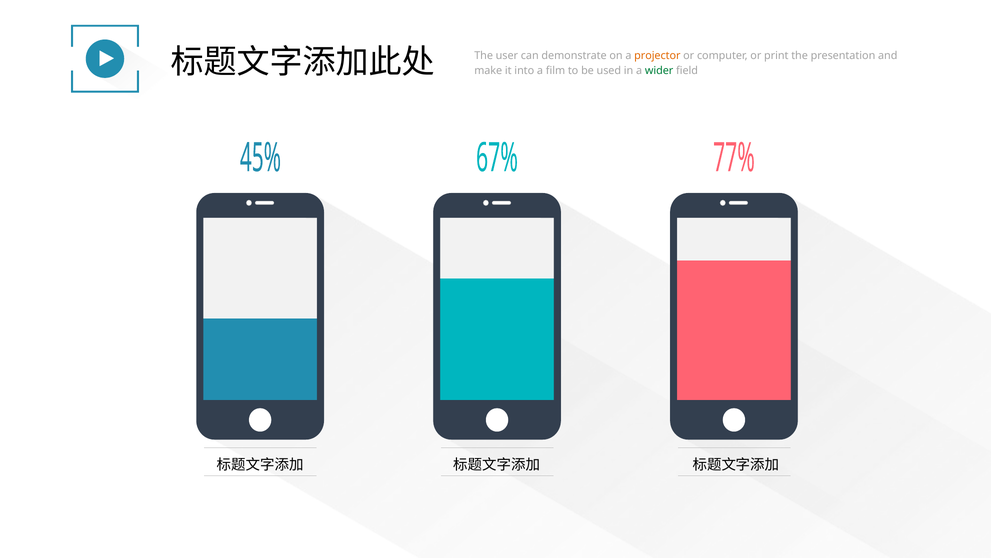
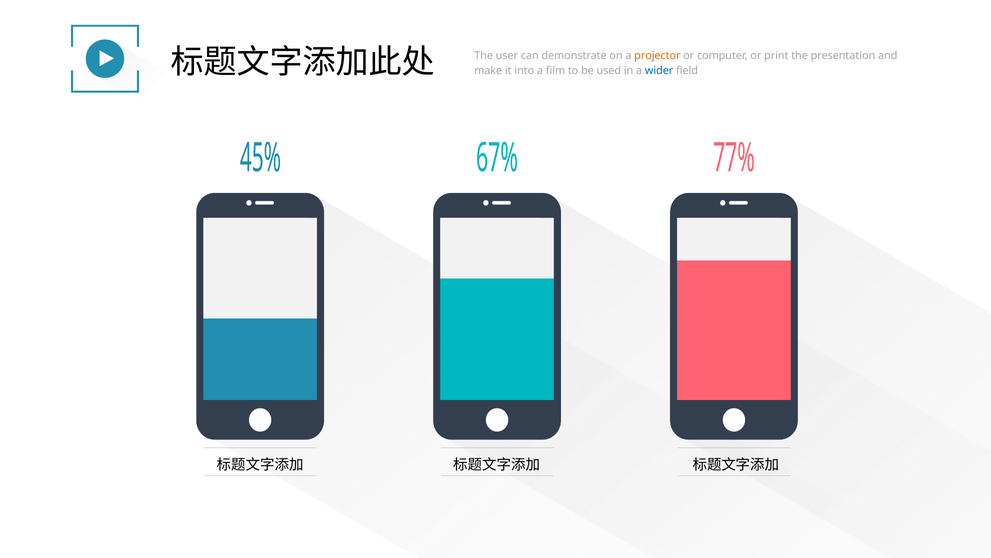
wider colour: green -> blue (659, 71)
